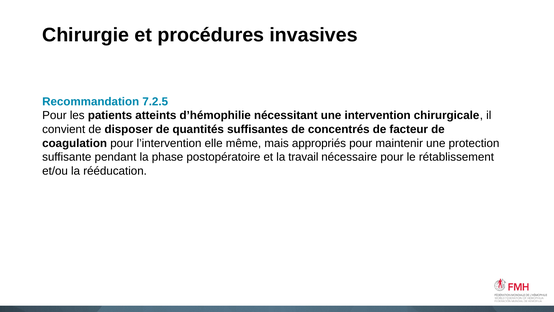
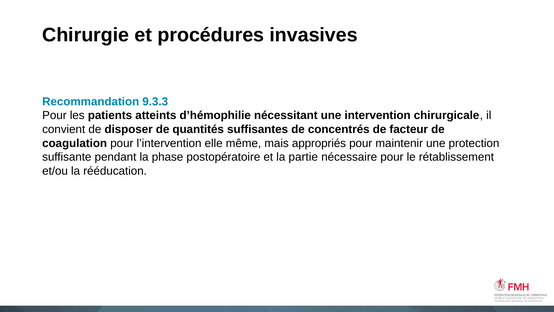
7.2.5: 7.2.5 -> 9.3.3 (155, 102)
travail: travail -> partie (303, 157)
